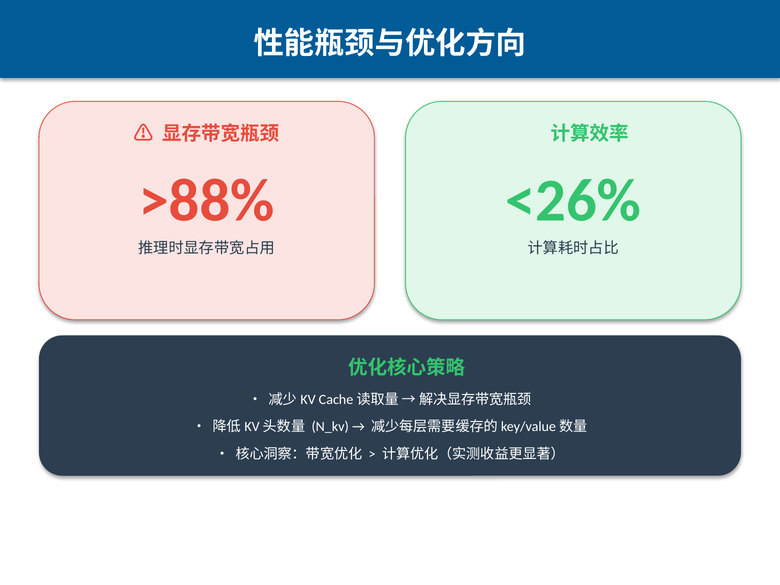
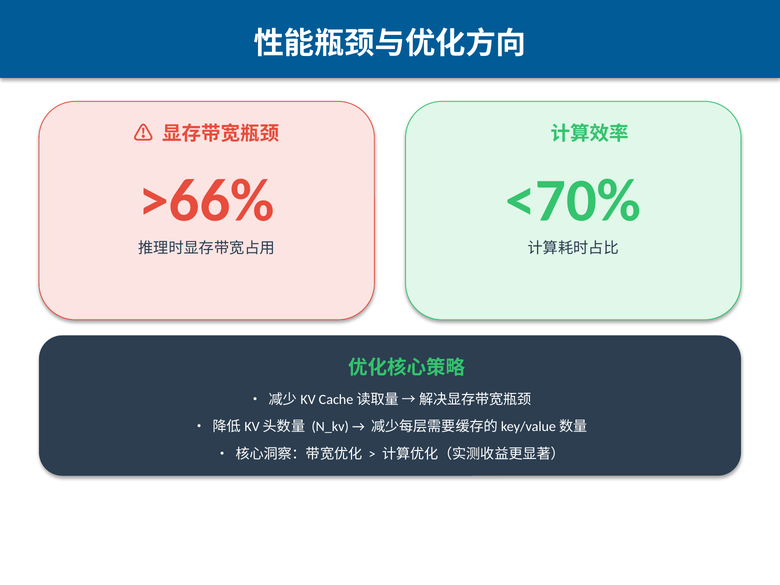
>88%: >88% -> >66% (207, 200)
<26%: <26% -> <70% (573, 200)
